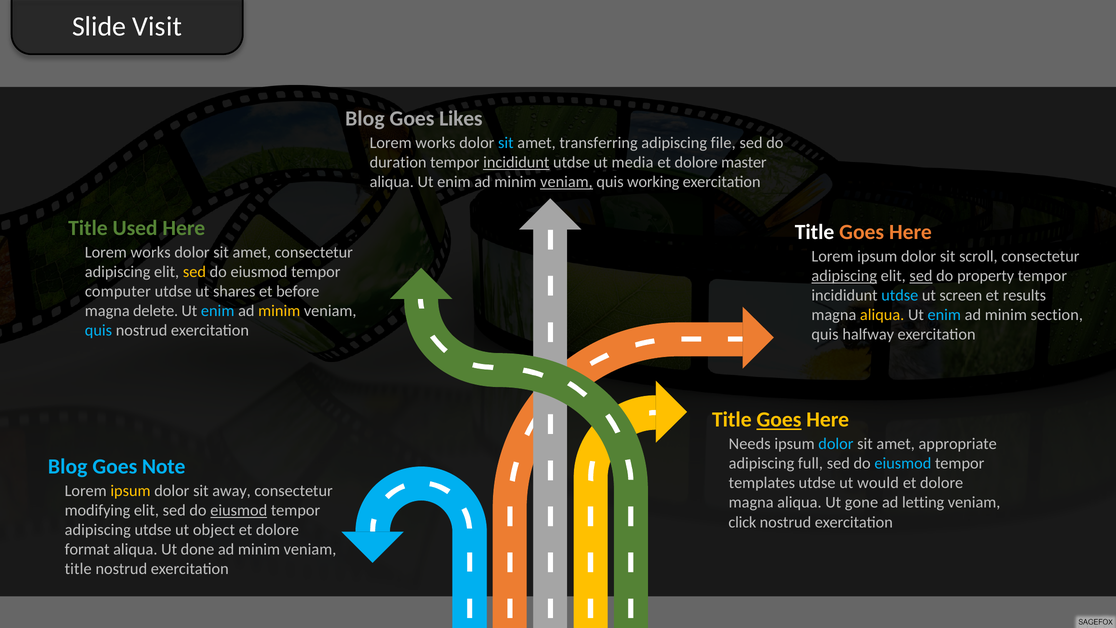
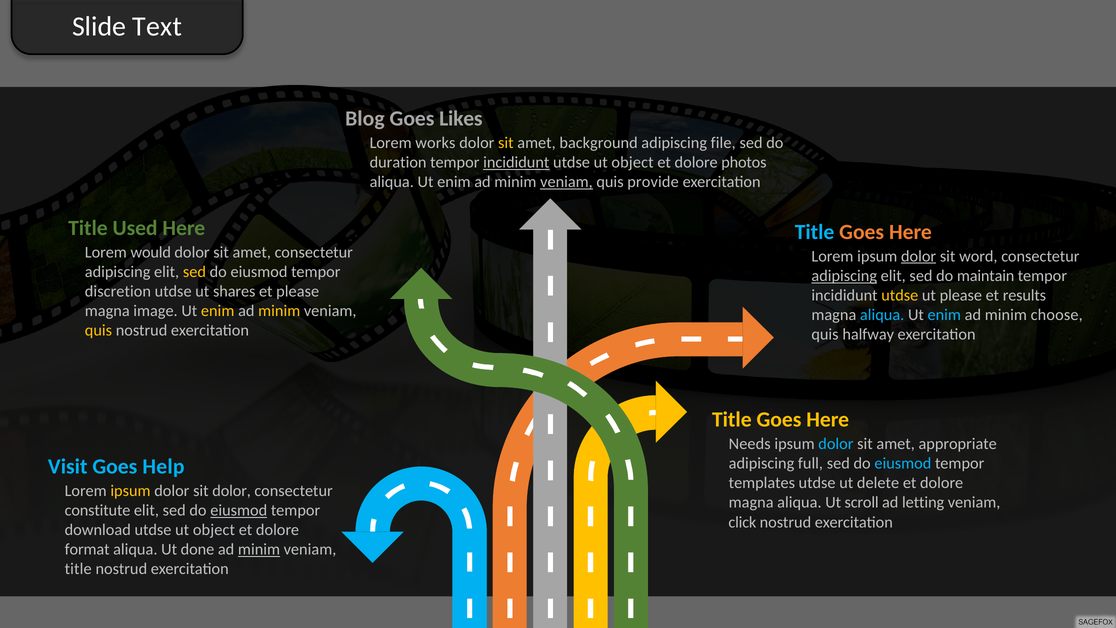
Visit: Visit -> Text (157, 26)
sit colour: light blue -> yellow (506, 143)
transferring: transferring -> background (599, 143)
media: media -> object (633, 162)
master: master -> photos (744, 162)
working: working -> provide (653, 182)
Title colour: white -> light blue (815, 232)
works: works -> would (151, 252)
dolor underline: none -> present (919, 256)
scroll: scroll -> word (978, 256)
sed underline: present -> none (921, 276)
property: property -> maintain (986, 276)
computer: computer -> discretion (118, 291)
et before: before -> please (298, 291)
utdse colour: light blue -> yellow (900, 295)
ut screen: screen -> please (961, 295)
delete: delete -> image (156, 311)
enim colour: light blue -> yellow (218, 311)
aliqua colour: yellow -> light blue (882, 315)
section: section -> choose (1057, 315)
quis colour: light blue -> yellow (98, 330)
Goes underline: present -> none (779, 420)
Blog: Blog -> Visit (68, 467)
Note: Note -> Help (163, 467)
would: would -> delete (878, 483)
sit away: away -> dolor (232, 491)
gone: gone -> scroll (862, 502)
modifying: modifying -> constitute (98, 510)
adipiscing: adipiscing -> download (98, 530)
minim underline: none -> present (259, 549)
